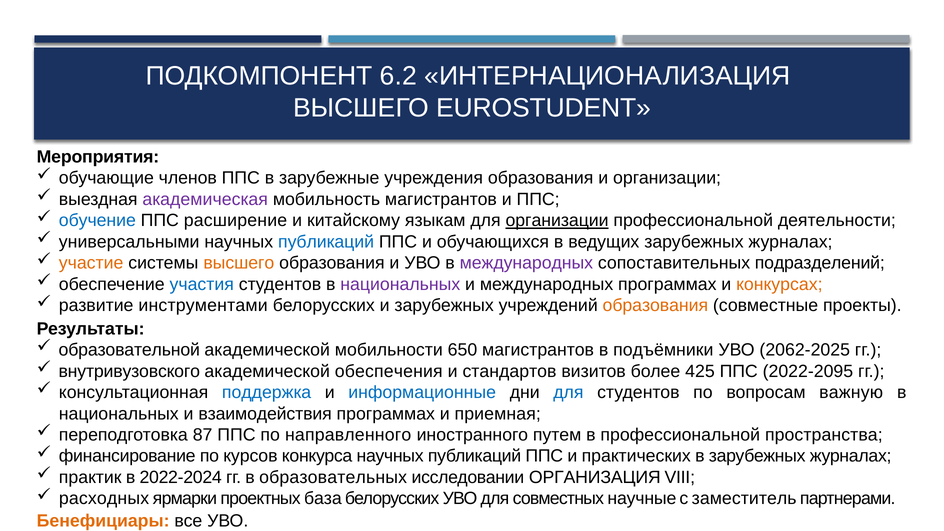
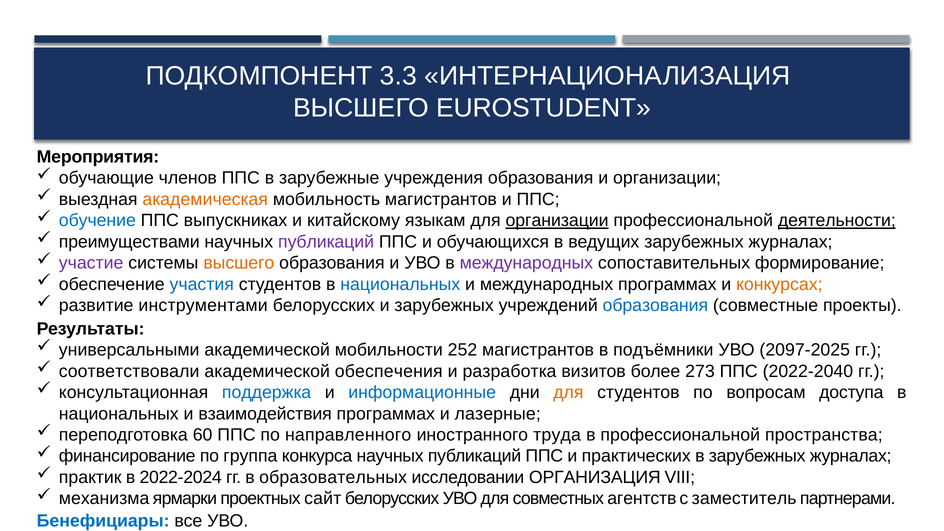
6.2: 6.2 -> 3.3 (398, 76)
академическая colour: purple -> orange (205, 199)
расширение: расширение -> выпускниках (236, 221)
деятельности underline: none -> present (837, 221)
универсальными: универсальными -> преимуществами (129, 242)
публикаций colour: blue -> purple (326, 242)
участие colour: orange -> purple (91, 263)
подразделений: подразделений -> формирование (820, 263)
национальных colour: purple -> blue (400, 284)
образования colour: orange -> blue (655, 306)
образовательной: образовательной -> универсальными (129, 350)
650: 650 -> 252 (462, 350)
2062-2025: 2062-2025 -> 2097-2025 (805, 350)
внутривузовского: внутривузовского -> соответствовали (129, 371)
стандартов: стандартов -> разработка (509, 371)
425: 425 -> 273 (700, 371)
2022-2095: 2022-2095 -> 2022-2040 (808, 371)
для colour: blue -> orange (568, 392)
важную: важную -> доступа (851, 392)
приемная: приемная -> лазерные (498, 414)
87: 87 -> 60 (203, 435)
путем: путем -> труда (557, 435)
курсов: курсов -> группа (250, 456)
расходных: расходных -> механизма (104, 499)
база: база -> сайт (323, 499)
научные: научные -> агентств (642, 499)
Бенефициары colour: orange -> blue (103, 521)
